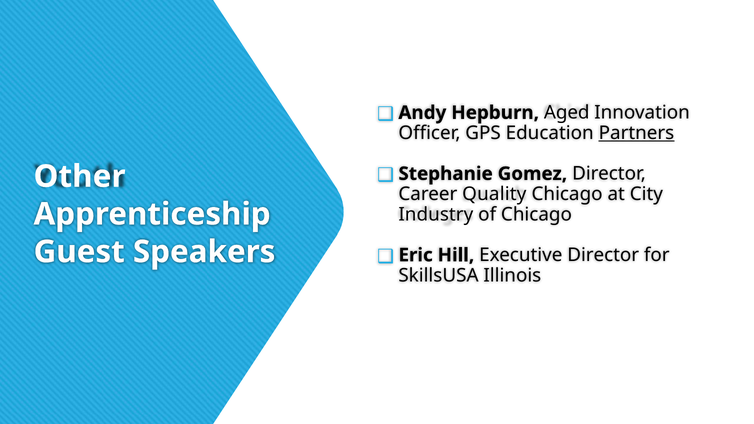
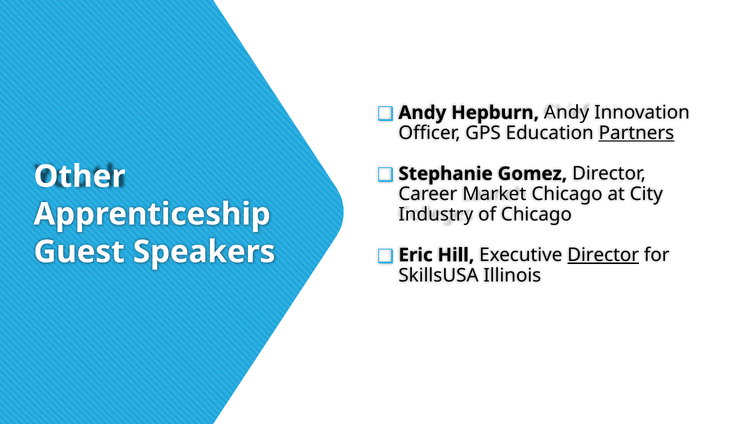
Hepburn Aged: Aged -> Andy (567, 113)
Quality: Quality -> Market (494, 194)
Director underline: none -> present (603, 255)
